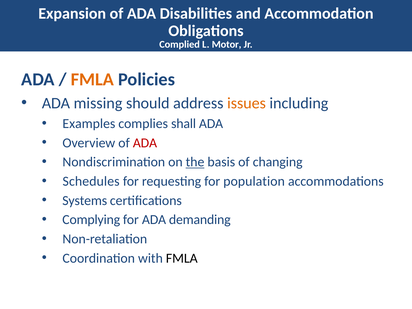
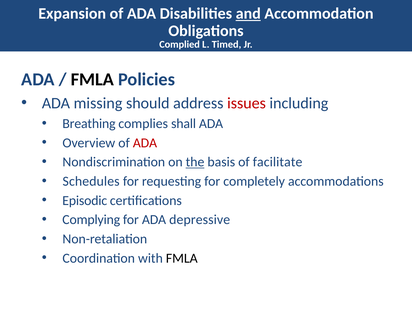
and underline: none -> present (248, 14)
Motor: Motor -> Timed (227, 44)
FMLA colour: orange -> black (92, 80)
issues colour: orange -> red (246, 103)
Examples: Examples -> Breathing (89, 124)
changing: changing -> facilitate (278, 162)
population: population -> completely (254, 181)
Systems: Systems -> Episodic (85, 201)
demanding: demanding -> depressive (200, 220)
